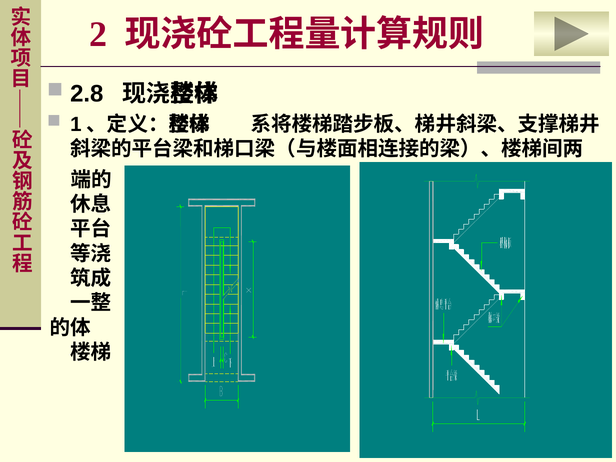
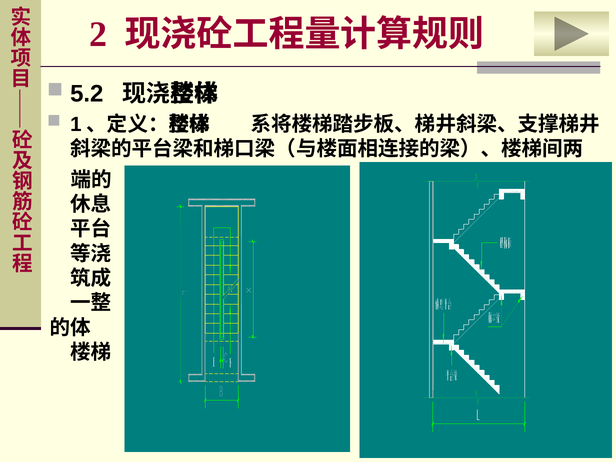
2.8: 2.8 -> 5.2 (87, 94)
